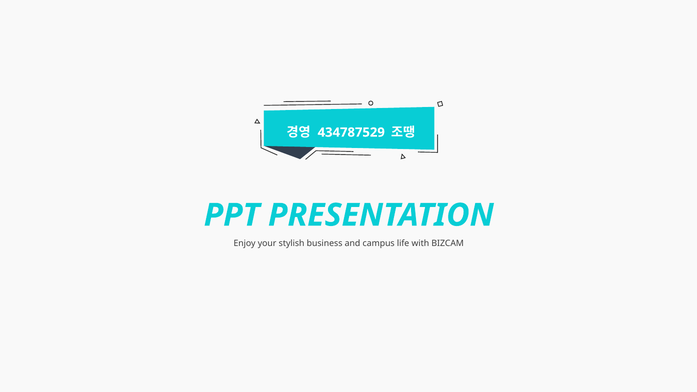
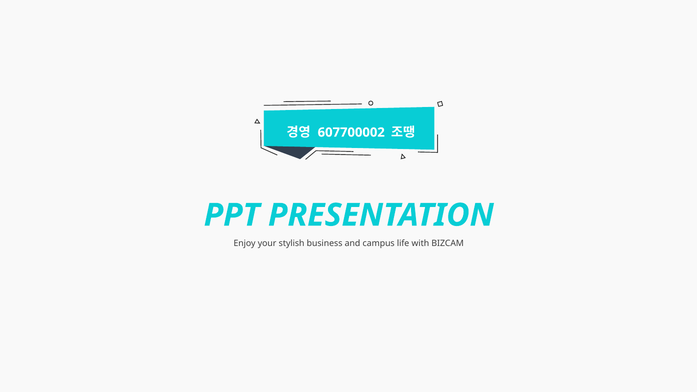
434787529: 434787529 -> 607700002 (351, 132)
